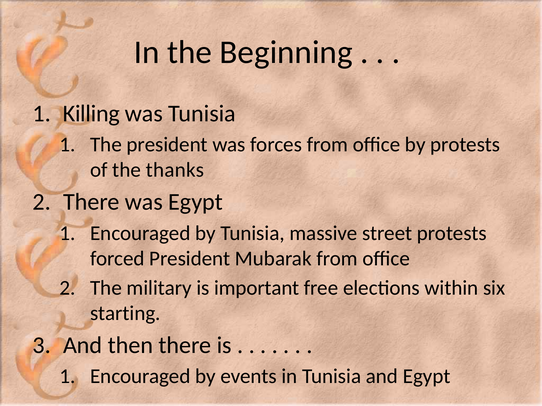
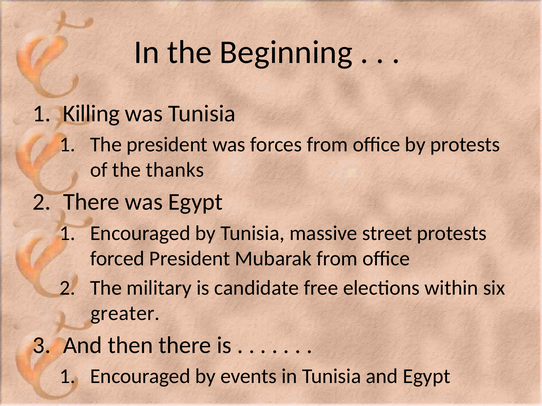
important: important -> candidate (257, 288)
starting: starting -> greater (125, 314)
